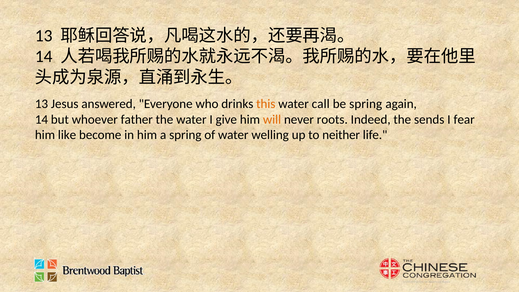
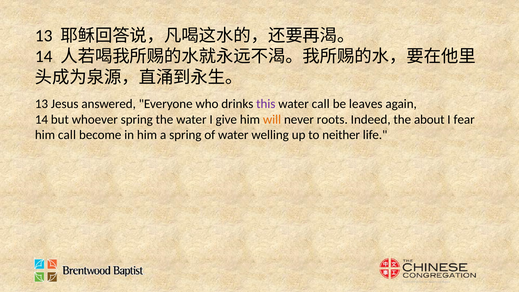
this colour: orange -> purple (266, 104)
be spring: spring -> leaves (366, 104)
whoever father: father -> spring (137, 119)
sends: sends -> about (429, 119)
him like: like -> call (67, 135)
